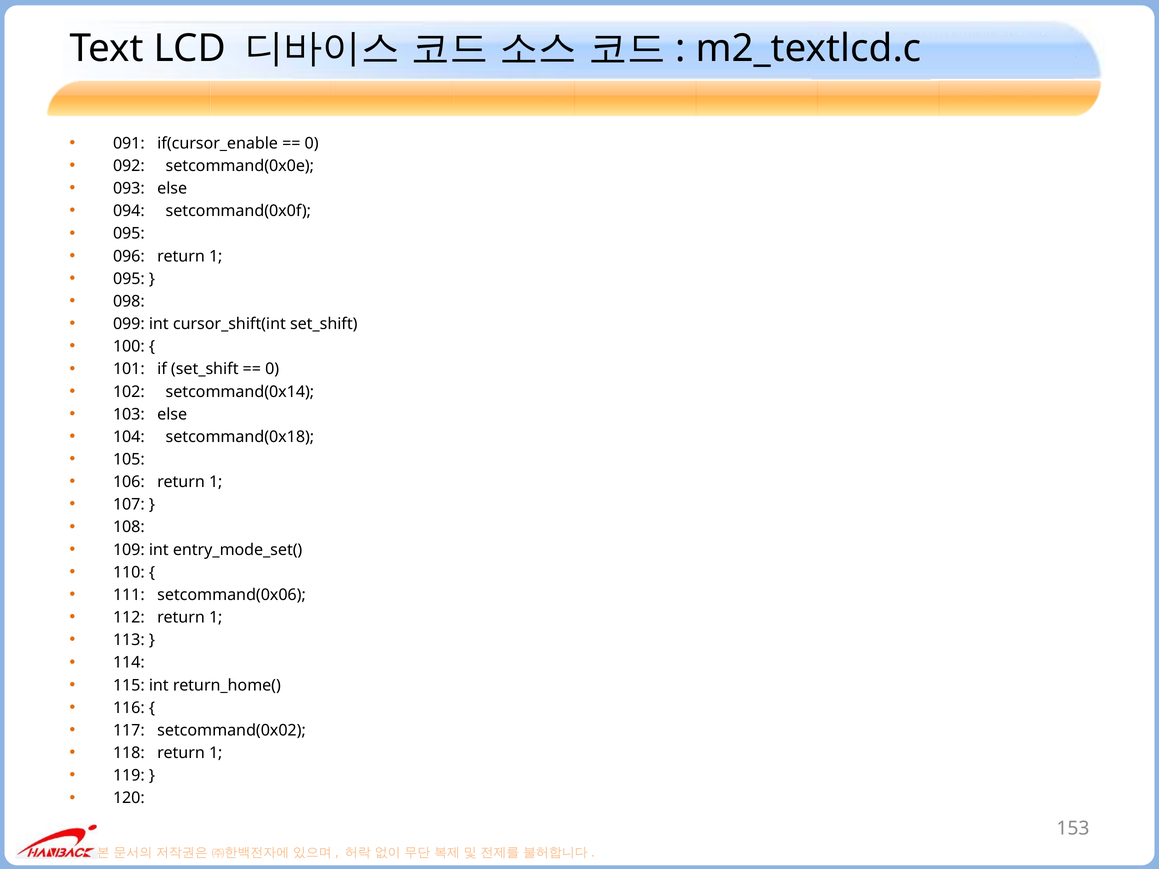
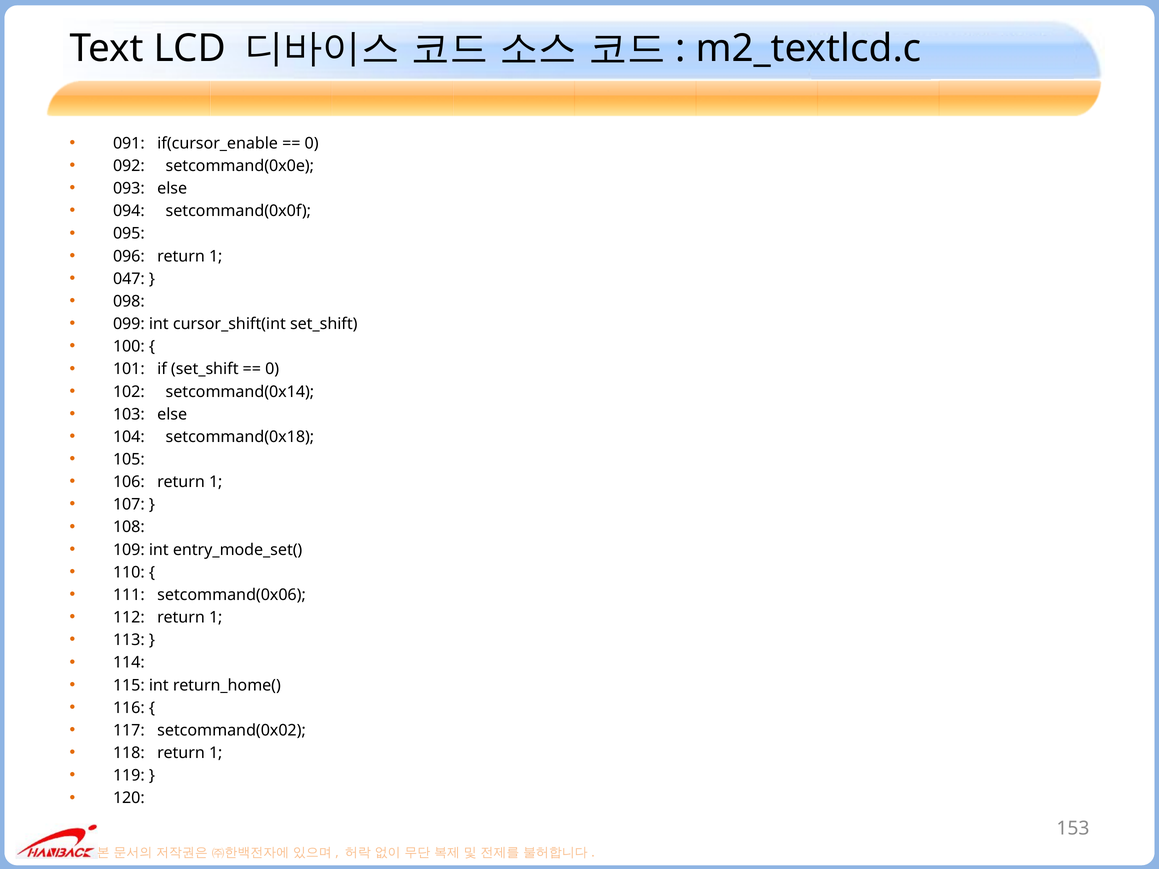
095: 095 -> 047 (129, 279)
